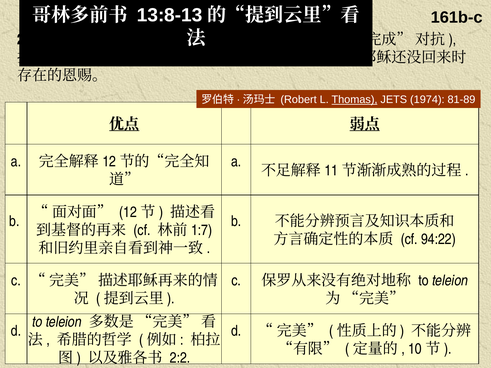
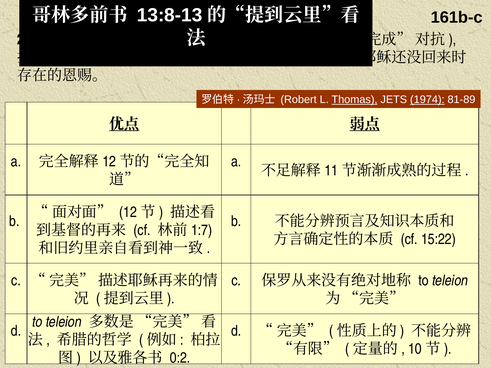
1974 underline: none -> present (427, 100)
94:22: 94:22 -> 15:22 (438, 239)
2:2: 2:2 -> 0:2 (180, 358)
